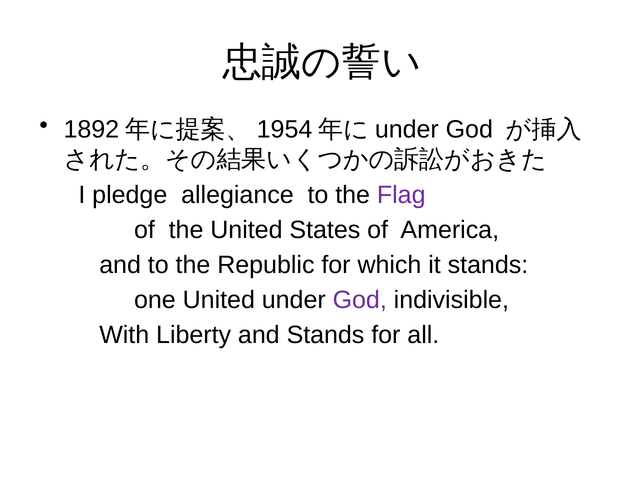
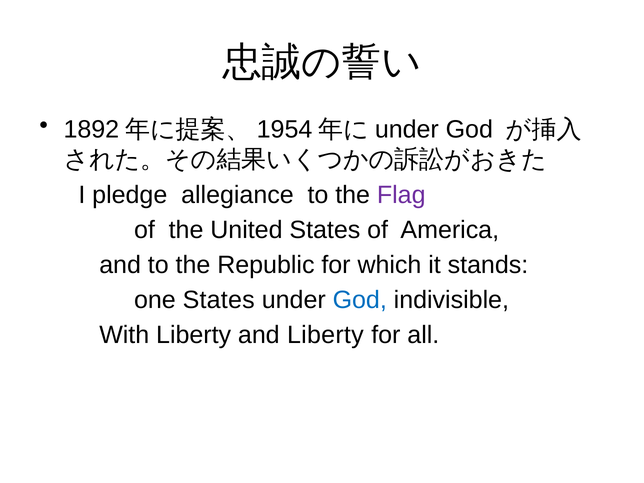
one United: United -> States (219, 300)
God colour: purple -> blue (360, 300)
and Stands: Stands -> Liberty (325, 335)
